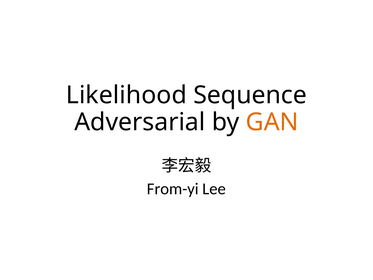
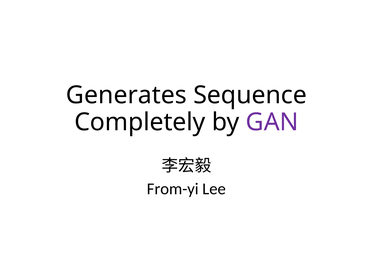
Likelihood: Likelihood -> Generates (126, 95)
Adversarial: Adversarial -> Completely (140, 122)
GAN colour: orange -> purple (272, 122)
